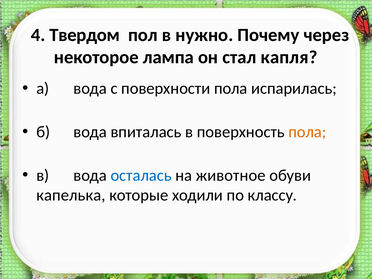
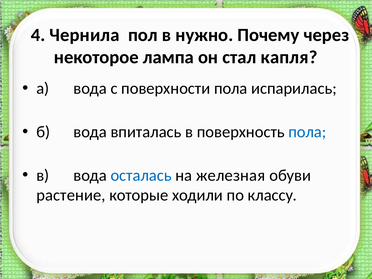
Твердом: Твердом -> Чернила (84, 35)
пола colour: orange -> blue (307, 132)
животное: животное -> железная (231, 175)
капелька: капелька -> растение (71, 195)
